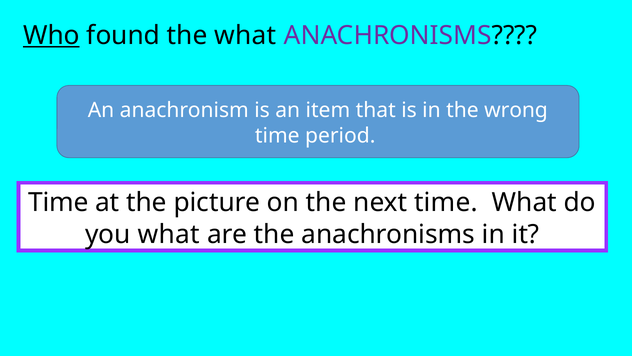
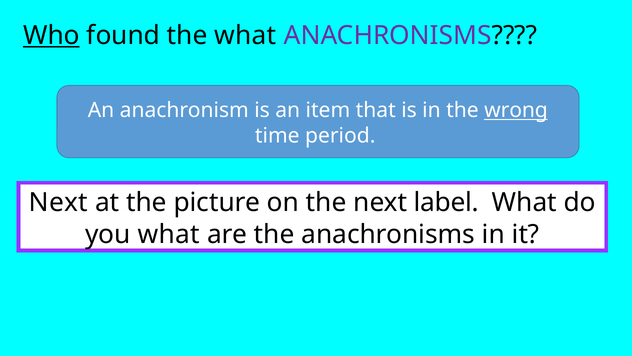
wrong underline: none -> present (516, 110)
Time: Time -> Next (58, 202)
next time: time -> label (446, 202)
